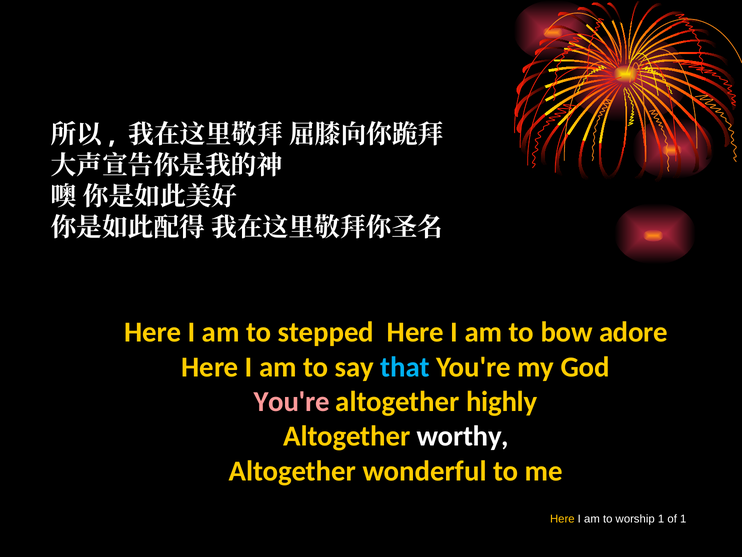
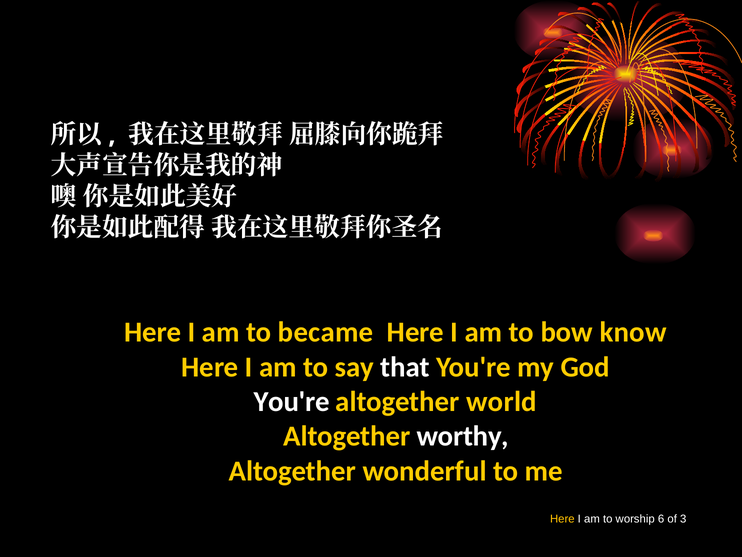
stepped: stepped -> became (326, 332)
adore: adore -> know (633, 332)
that colour: light blue -> white (405, 367)
You're colour: pink -> white (292, 401)
highly: highly -> world (502, 401)
worship 1: 1 -> 6 (661, 518)
of 1: 1 -> 3 (683, 518)
